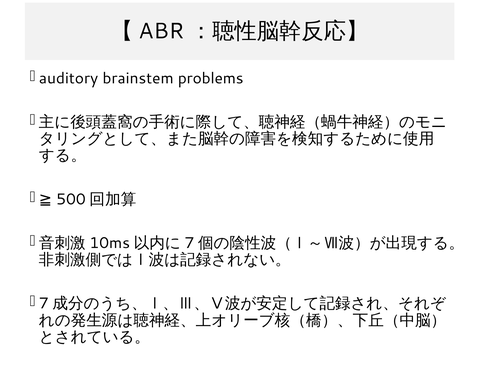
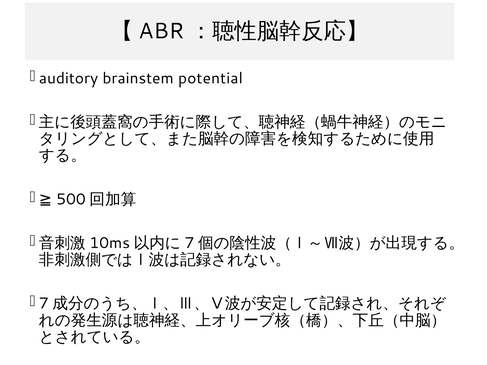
problems: problems -> potential (211, 78)
